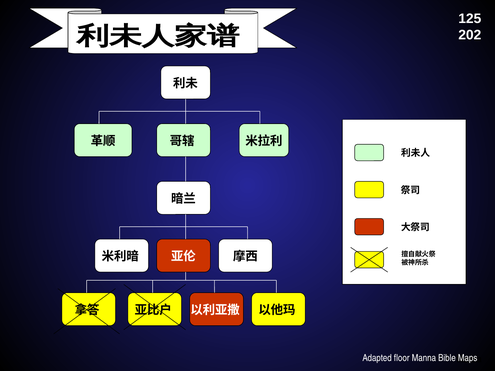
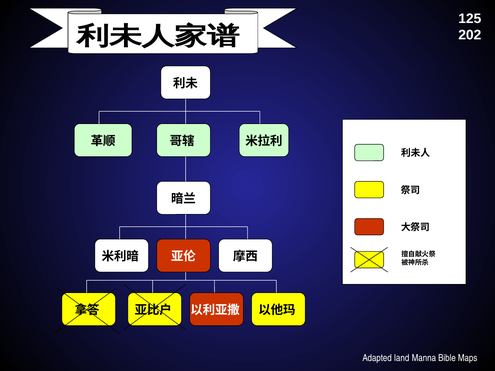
floor: floor -> land (402, 358)
